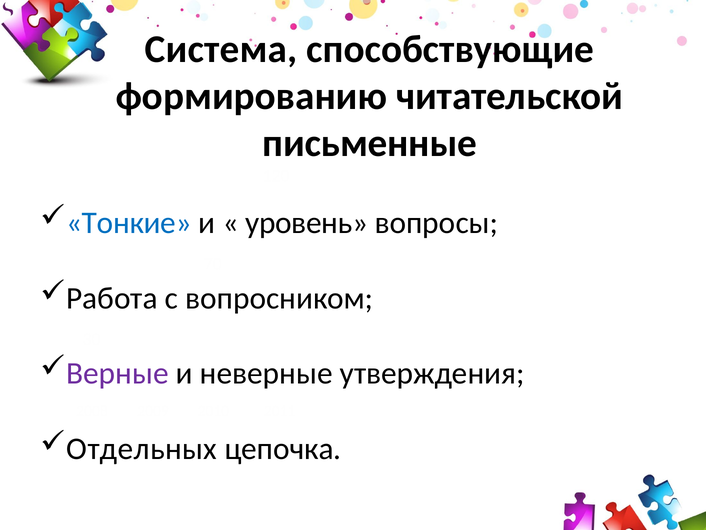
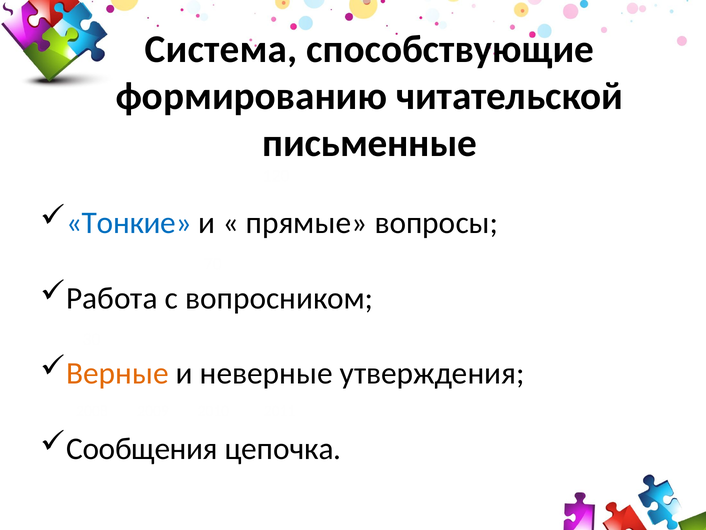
уровень: уровень -> прямые (307, 223)
Верные colour: purple -> orange (117, 373)
Отдельных: Отдельных -> Сообщения (142, 449)
